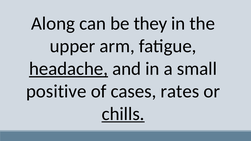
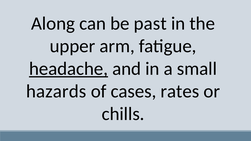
they: they -> past (150, 24)
positive: positive -> hazards (56, 91)
chills underline: present -> none (123, 114)
